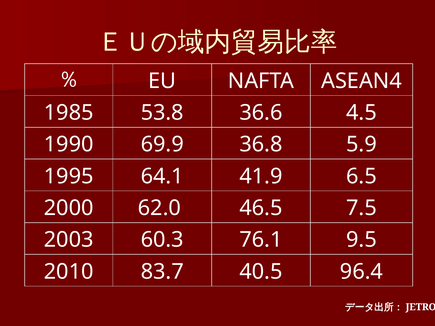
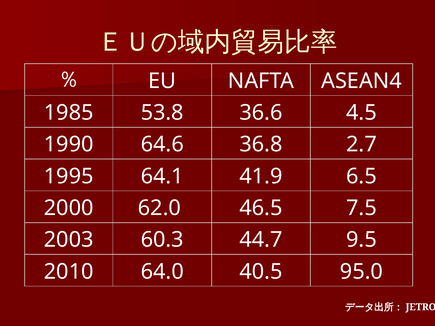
69.9: 69.9 -> 64.6 (162, 145)
5.9: 5.9 -> 2.7 (362, 145)
76.1: 76.1 -> 44.7 (261, 240)
83.7: 83.7 -> 64.0 (162, 272)
96.4: 96.4 -> 95.0 (362, 272)
